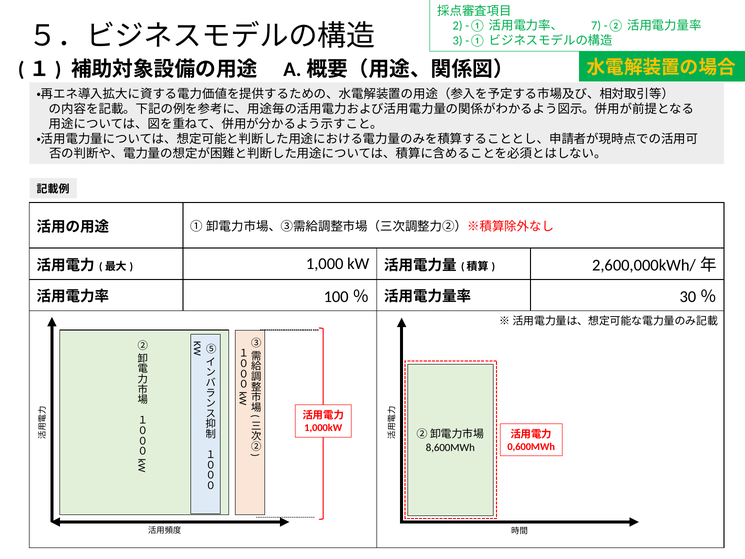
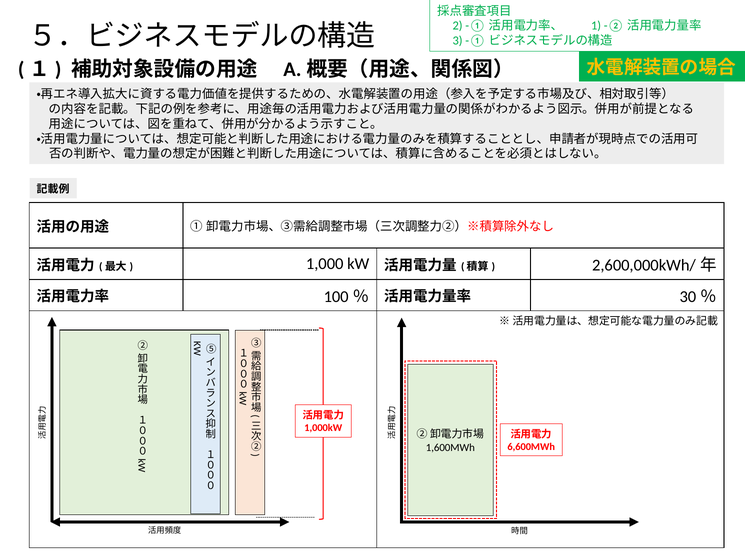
7: 7 -> 1 (596, 26)
0,600MWh: 0,600MWh -> 6,600MWh (531, 447)
8,600MWh: 8,600MWh -> 1,600MWh (450, 447)
